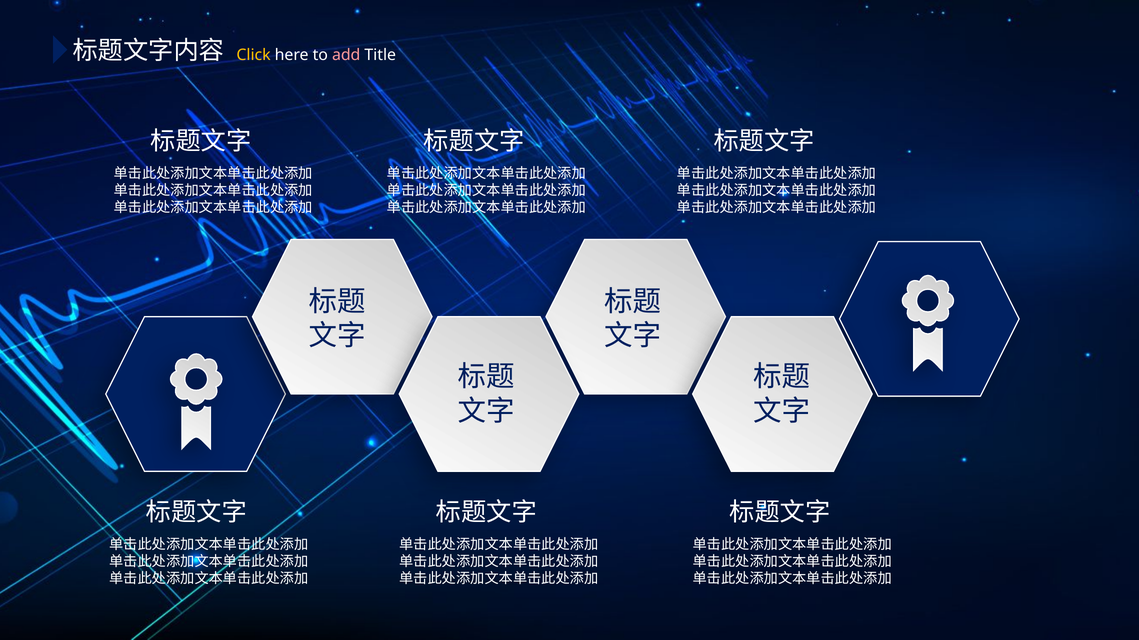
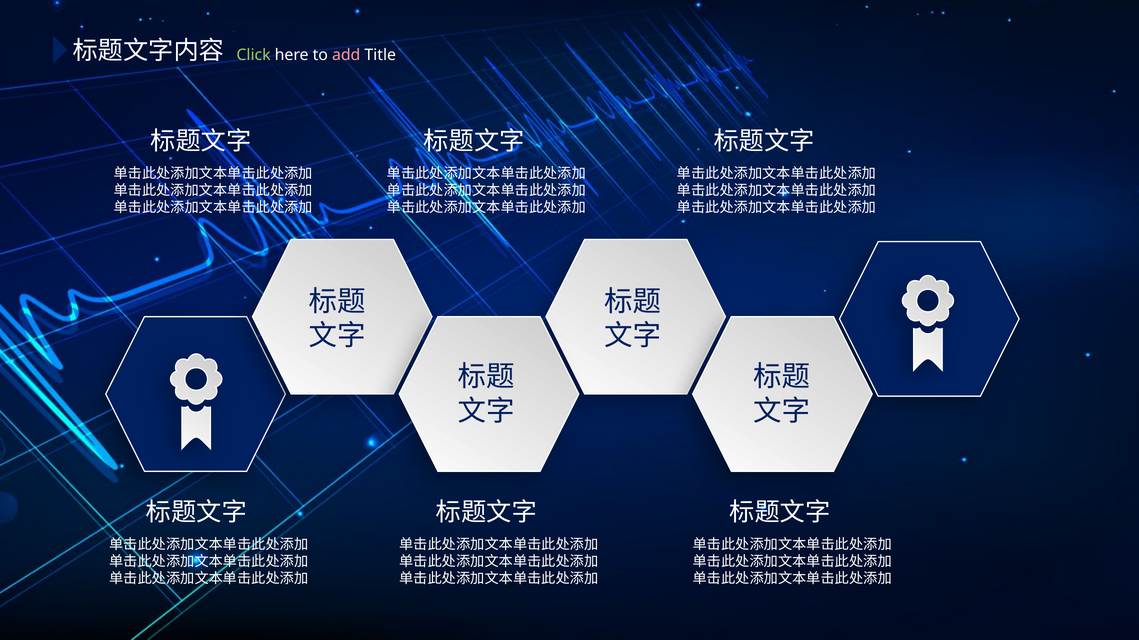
Click colour: yellow -> light green (254, 55)
